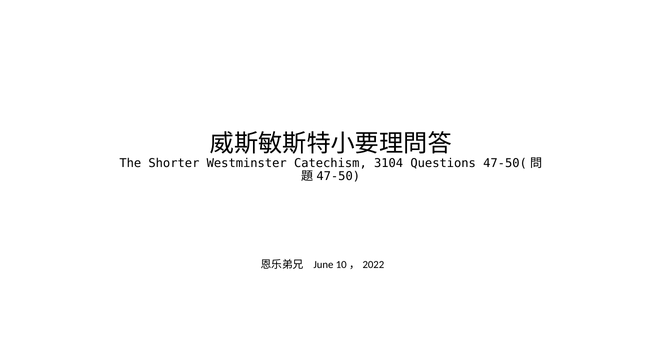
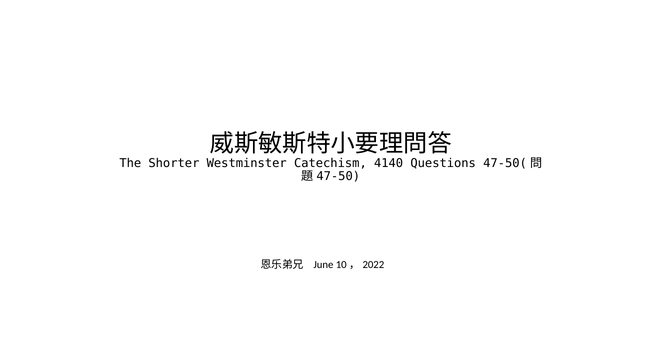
3104: 3104 -> 4140 (389, 163)
